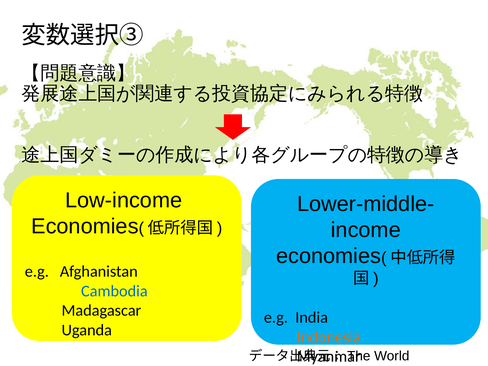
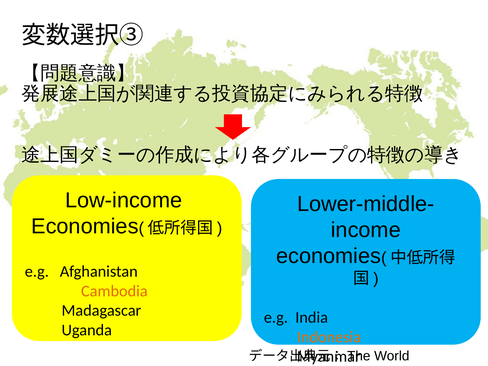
Cambodia colour: blue -> orange (114, 291)
